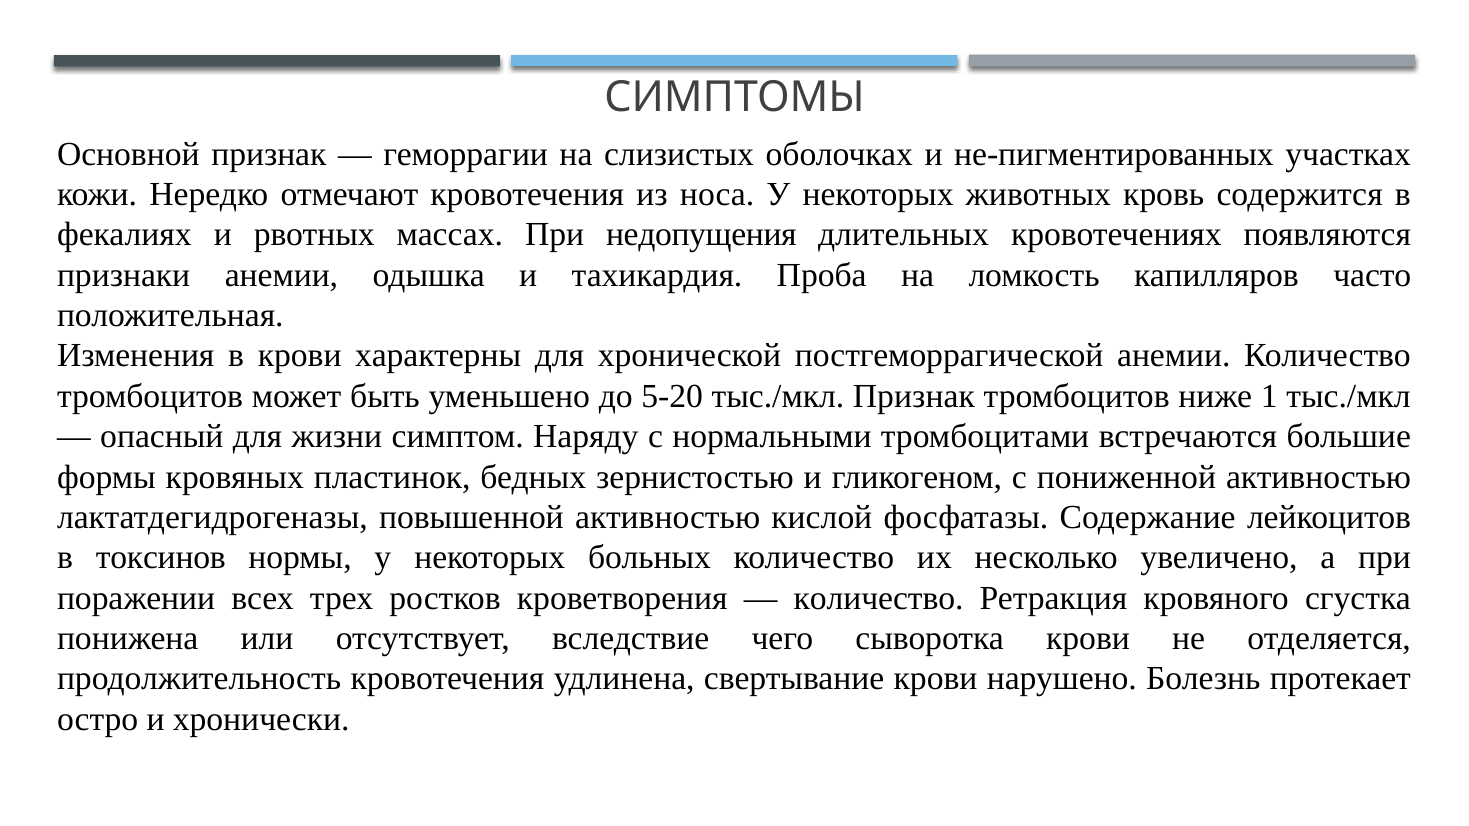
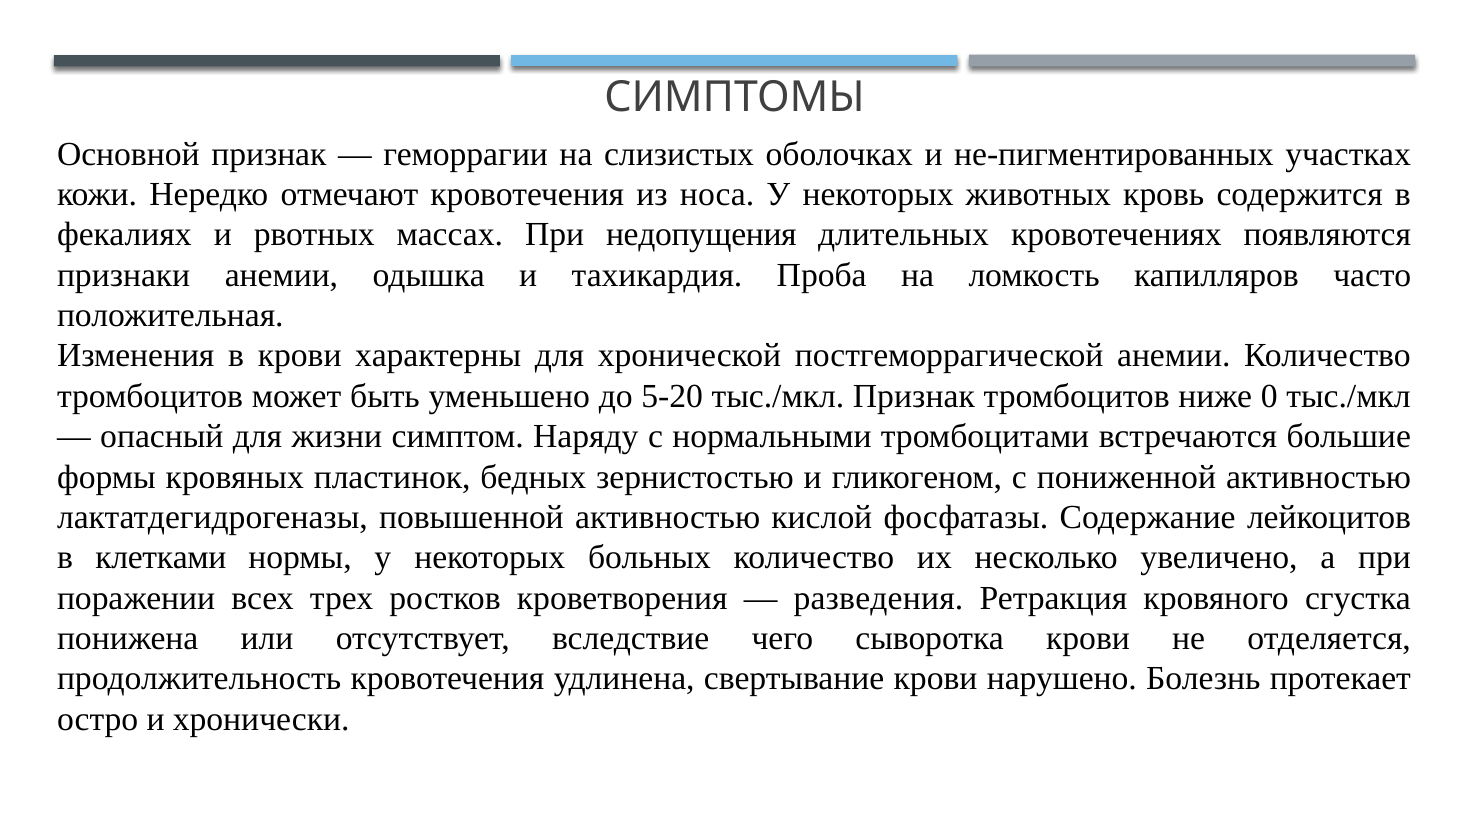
1: 1 -> 0 (1269, 396)
токсинов: токсинов -> клетками (161, 558)
количество: количество -> разведения (878, 598)
